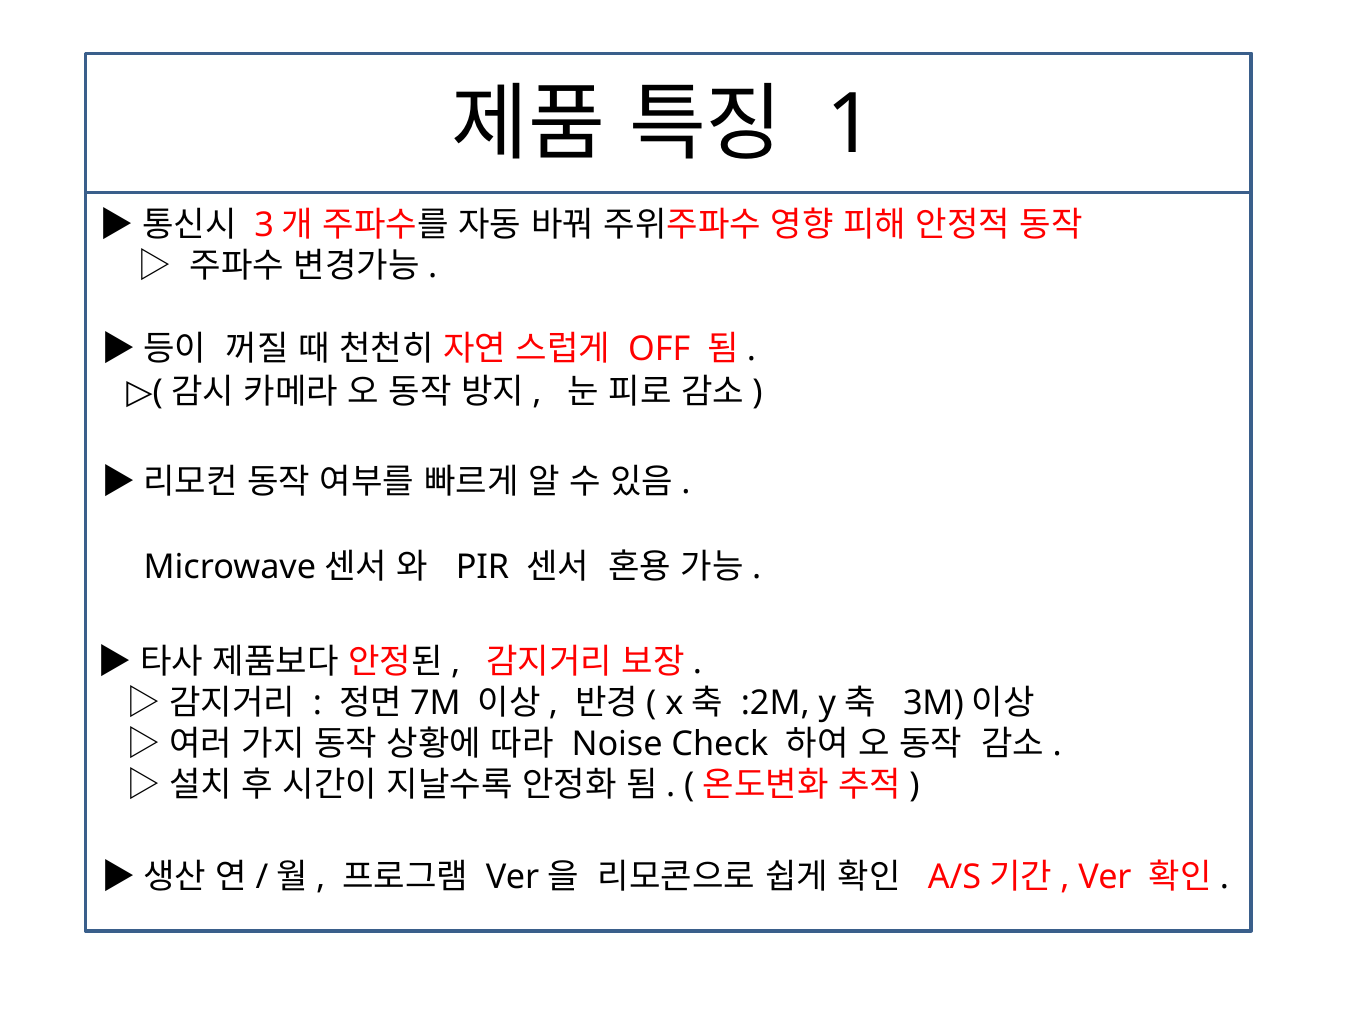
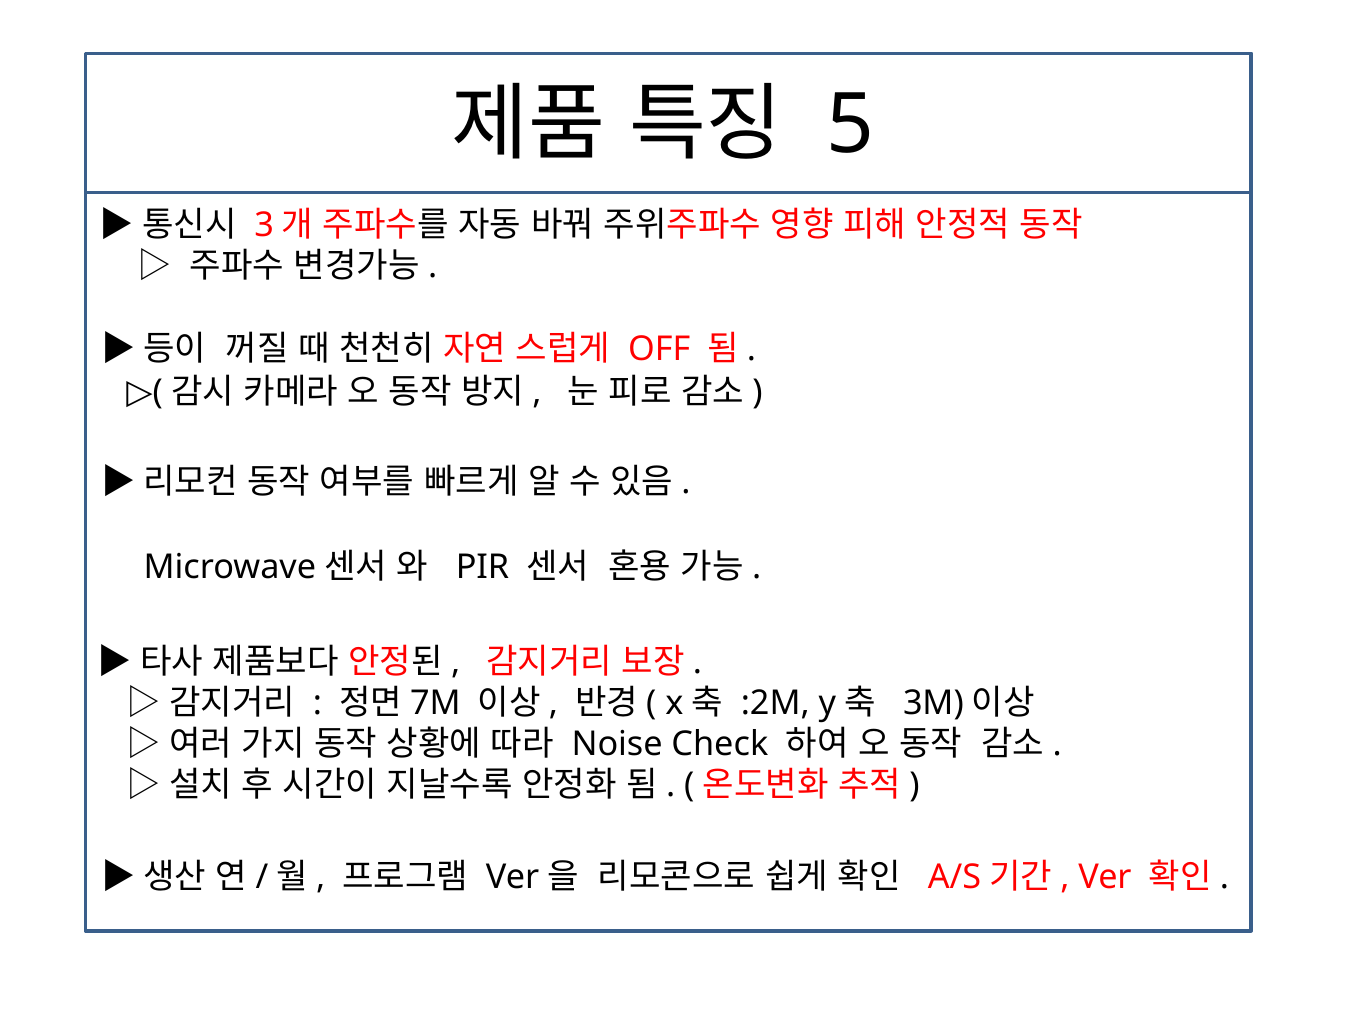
1: 1 -> 5 (851, 124)
